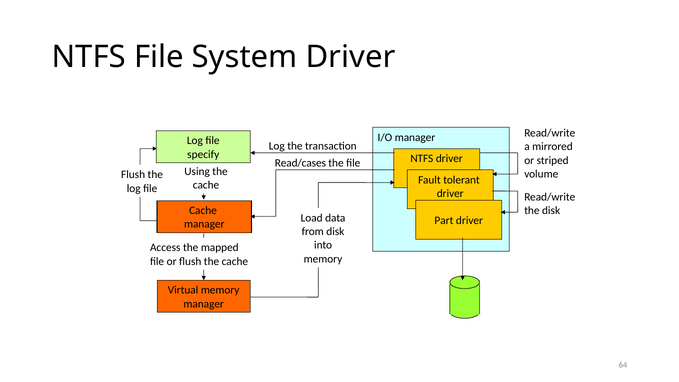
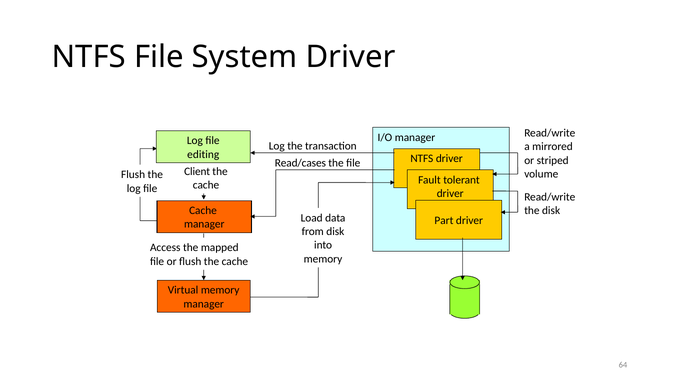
specify: specify -> editing (203, 154)
Using: Using -> Client (197, 171)
